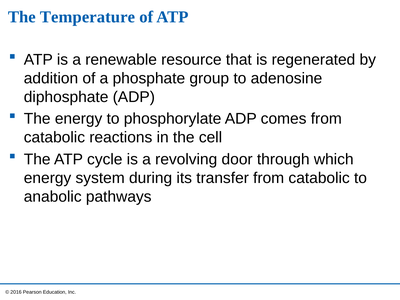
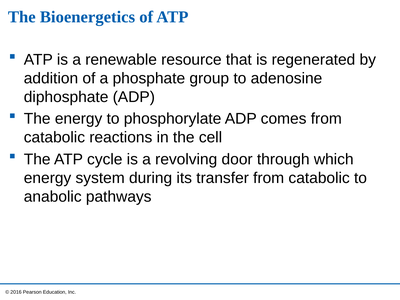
Temperature: Temperature -> Bioenergetics (87, 17)
